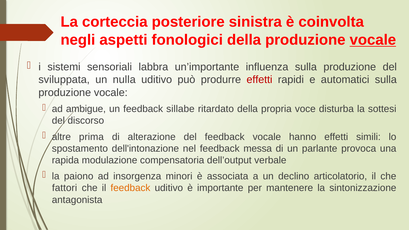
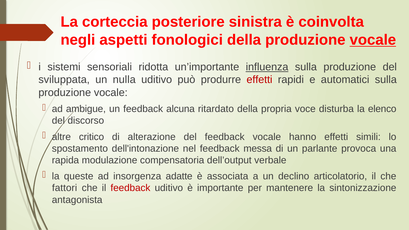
labbra: labbra -> ridotta (153, 67)
influenza underline: none -> present (267, 67)
sillabe: sillabe -> alcuna (181, 109)
sottesi: sottesi -> elenco (382, 109)
prima: prima -> critico (91, 137)
paiono: paiono -> queste (79, 176)
minori: minori -> adatte (179, 176)
feedback colour: orange -> red (130, 188)
